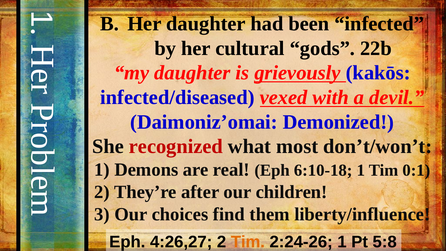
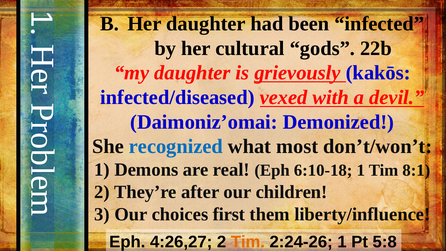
recognized colour: red -> blue (176, 146)
0:1: 0:1 -> 8:1 (416, 170)
find: find -> first (229, 214)
